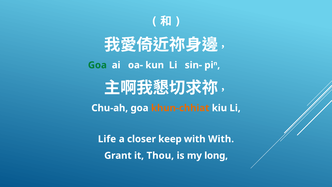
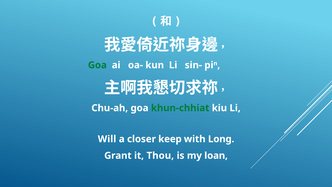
khun-chhiat colour: orange -> green (180, 108)
Life: Life -> Will (107, 139)
with With: With -> Long (221, 139)
long: long -> loan (216, 155)
